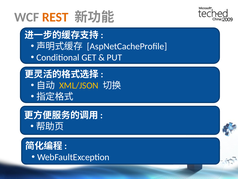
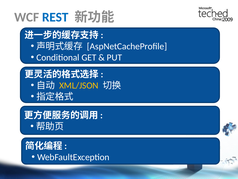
REST colour: orange -> blue (55, 17)
